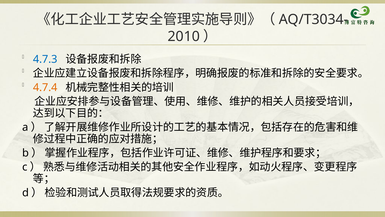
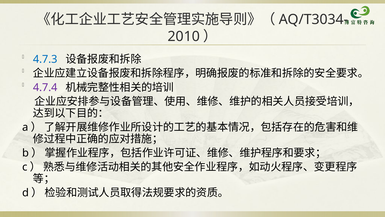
4.7.4 colour: orange -> purple (45, 87)
